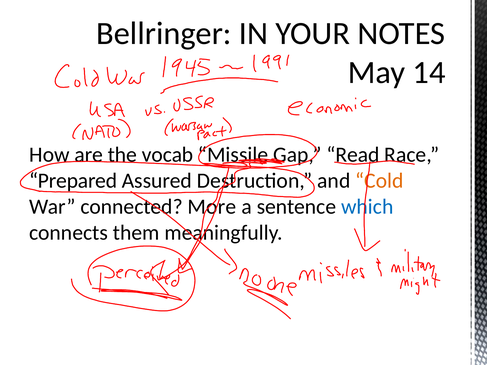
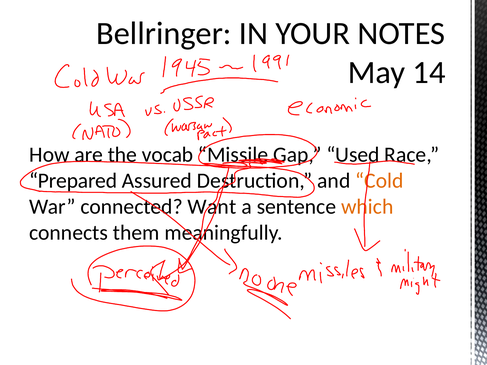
Read: Read -> Used (353, 155)
More: More -> Want (212, 207)
which colour: blue -> orange (367, 207)
